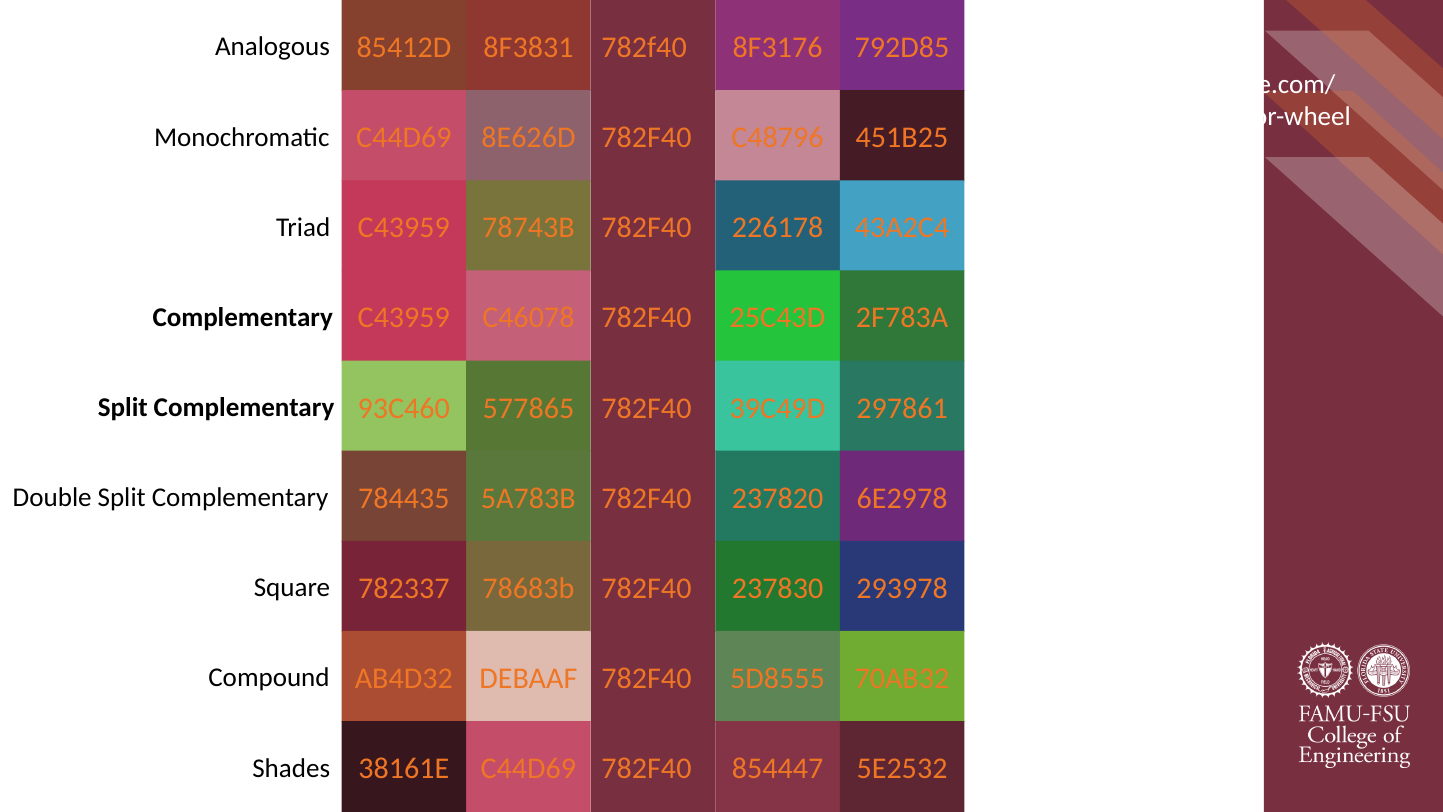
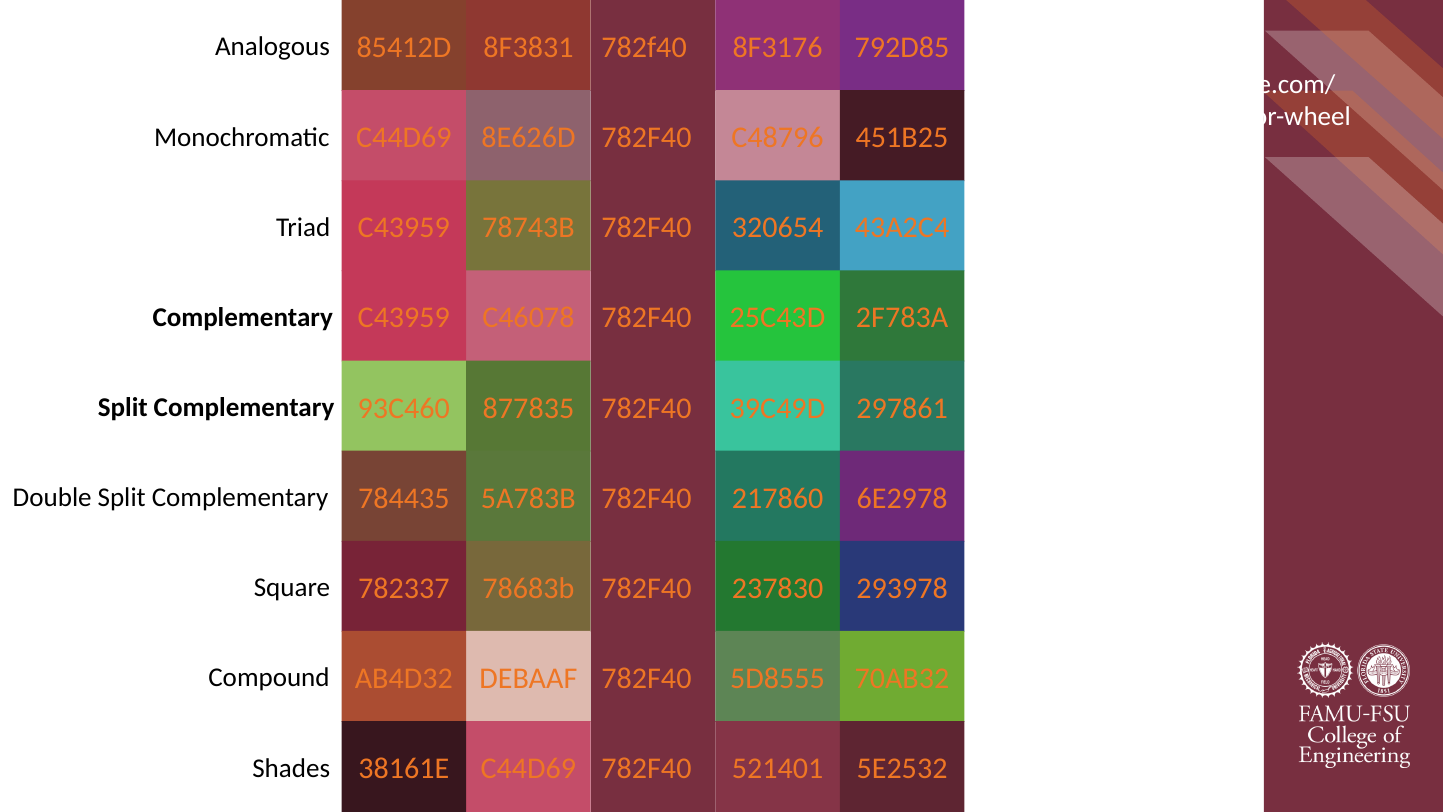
226178: 226178 -> 320654 (778, 228)
577865: 577865 -> 877835 (528, 408)
237820: 237820 -> 217860 (778, 498)
854447: 854447 -> 521401 (778, 768)
